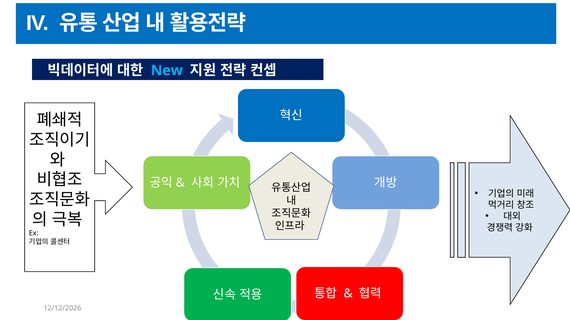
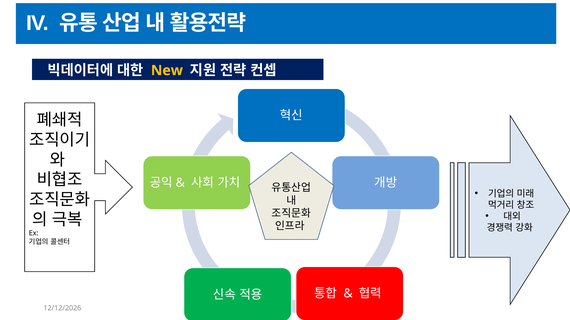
New colour: light blue -> yellow (167, 71)
